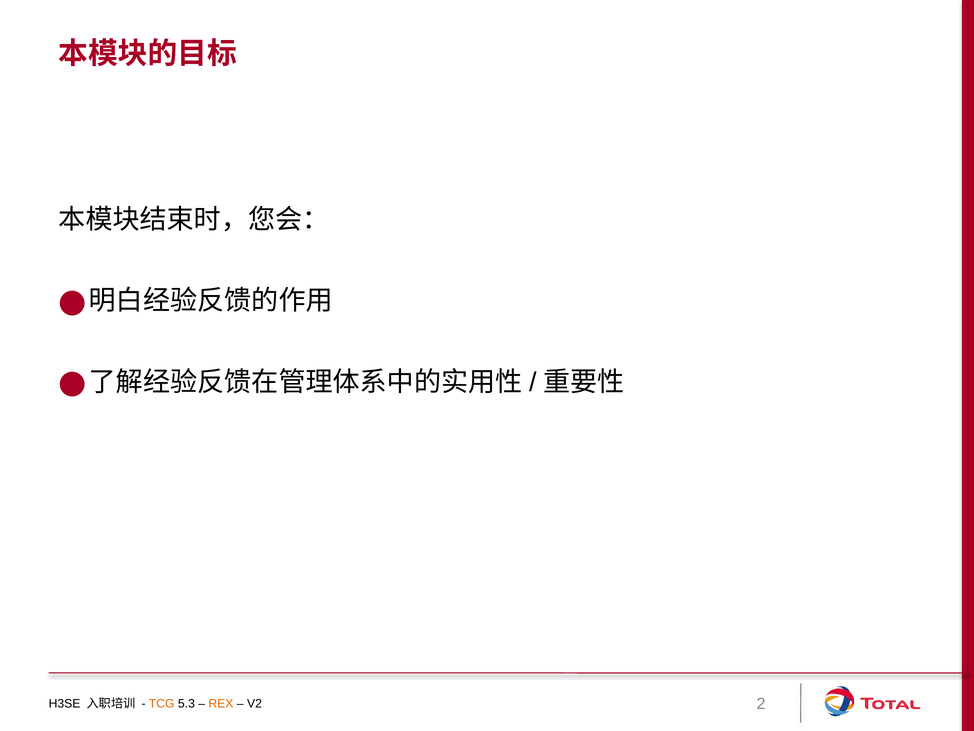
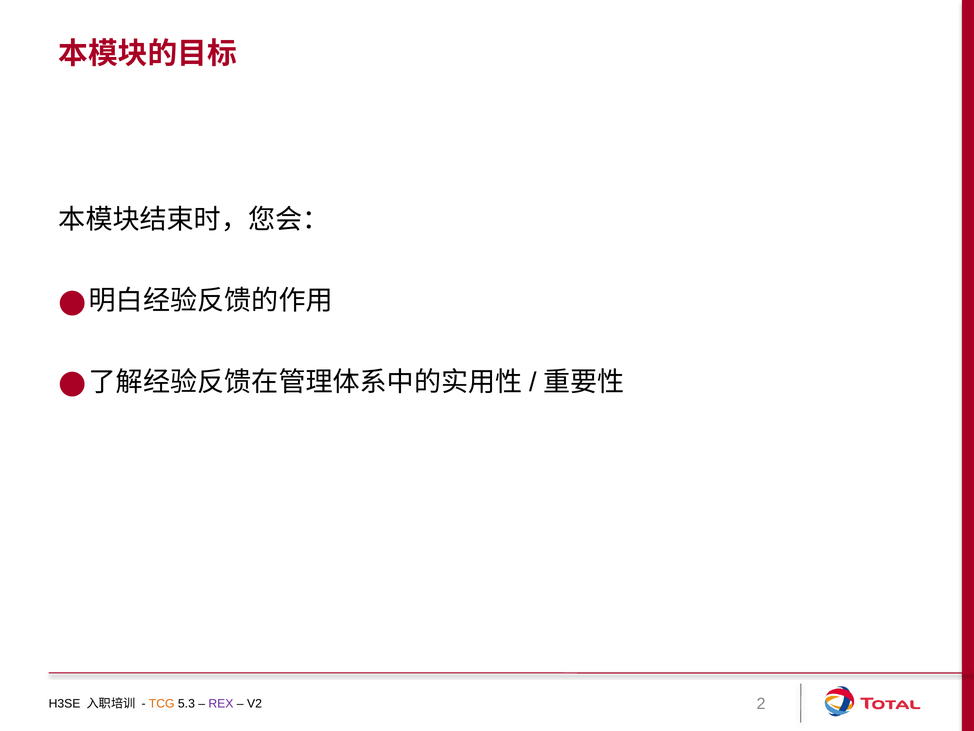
REX colour: orange -> purple (221, 703)
